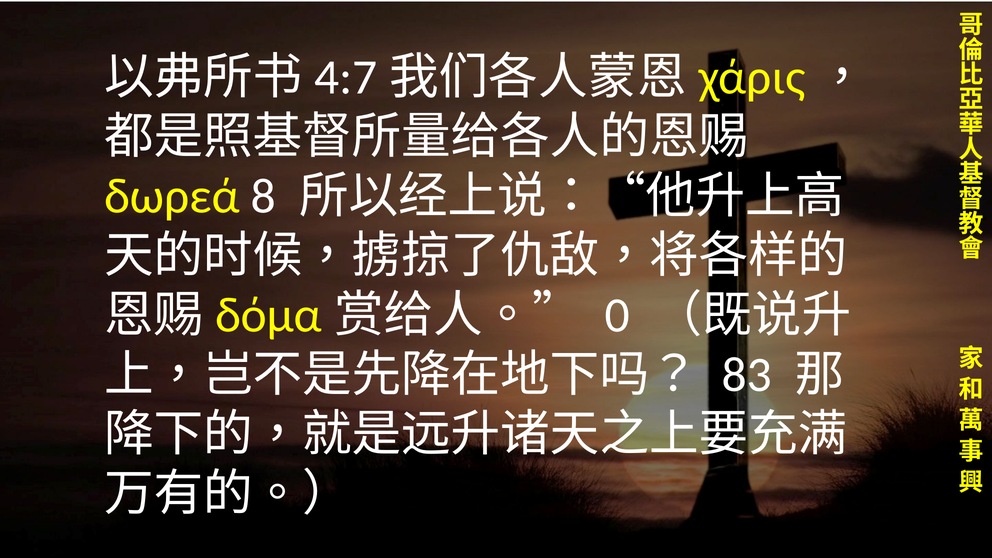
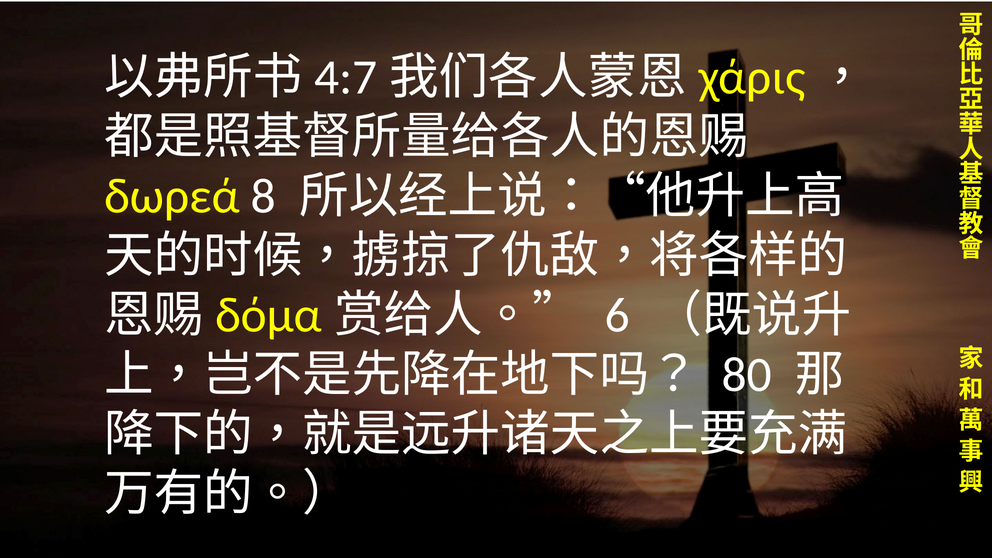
0: 0 -> 6 (617, 316)
83: 83 -> 80 (747, 375)
